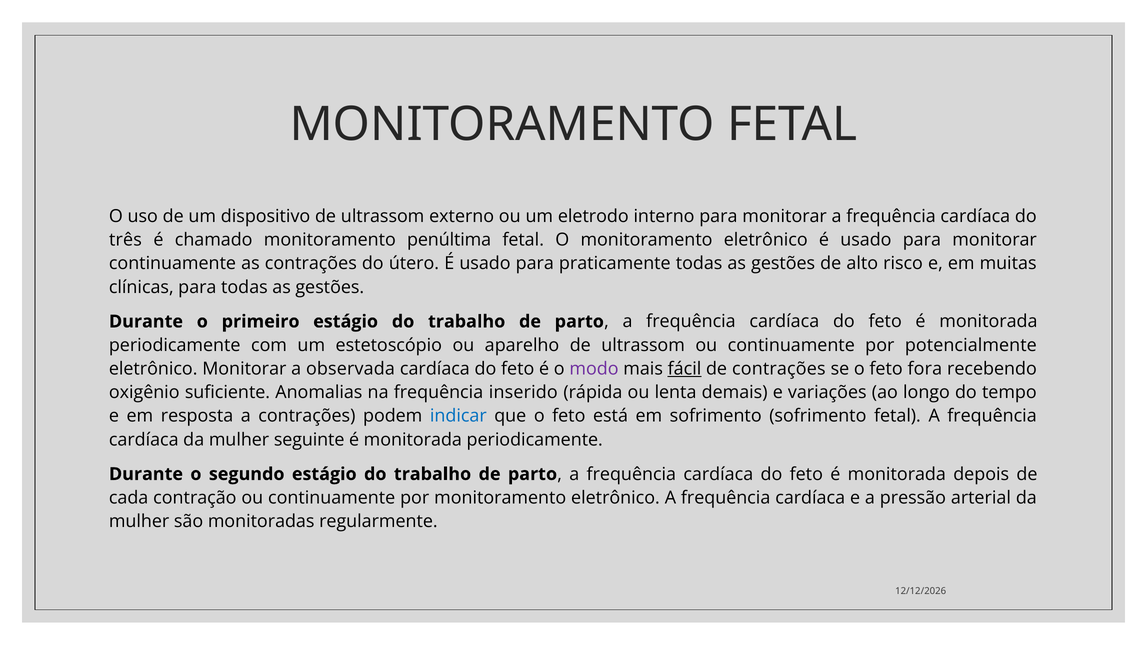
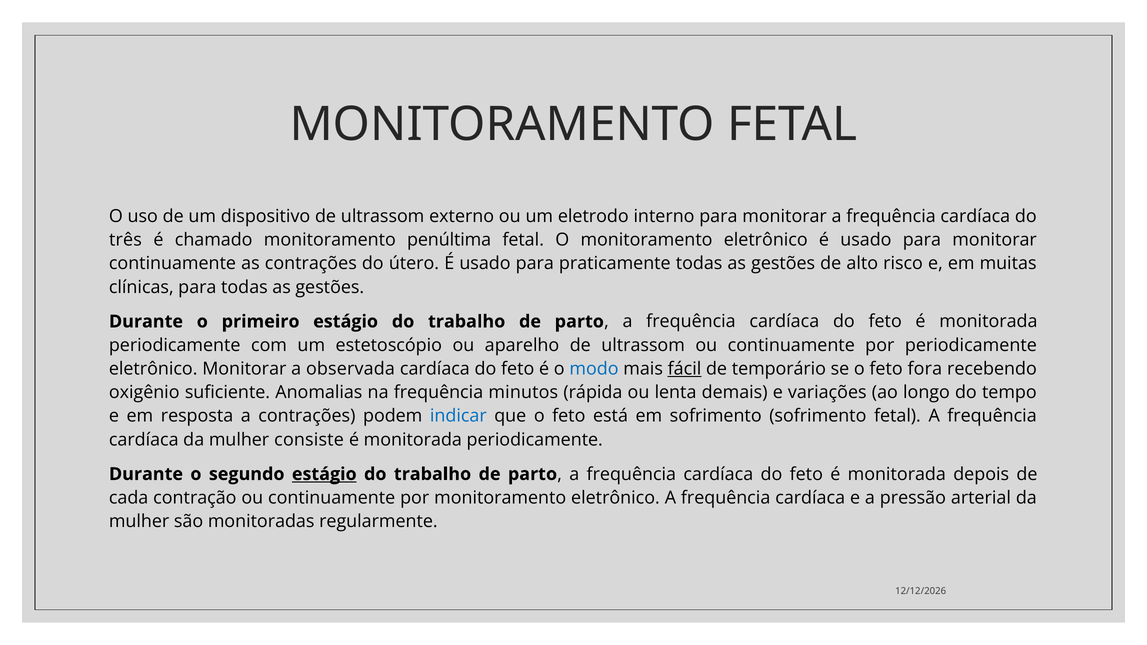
por potencialmente: potencialmente -> periodicamente (971, 345)
modo colour: purple -> blue (594, 369)
de contrações: contrações -> temporário (779, 369)
inserido: inserido -> minutos (523, 393)
seguinte: seguinte -> consiste (309, 440)
estágio underline: none -> present (324, 474)
